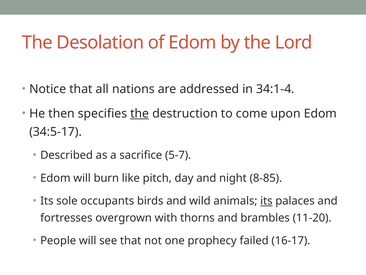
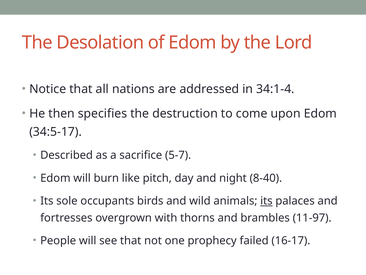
the underline: present -> none (140, 113)
8-85: 8-85 -> 8-40 (266, 178)
11-20: 11-20 -> 11-97 (312, 217)
